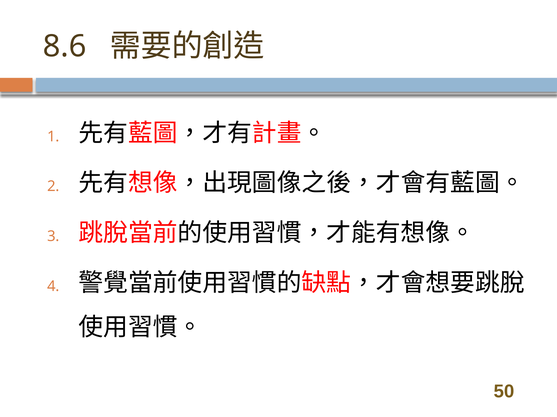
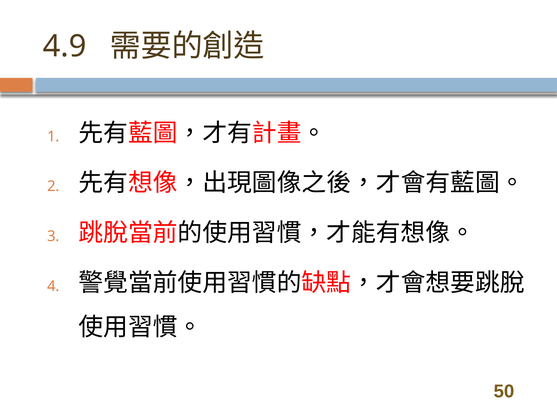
8.6: 8.6 -> 4.9 (65, 46)
